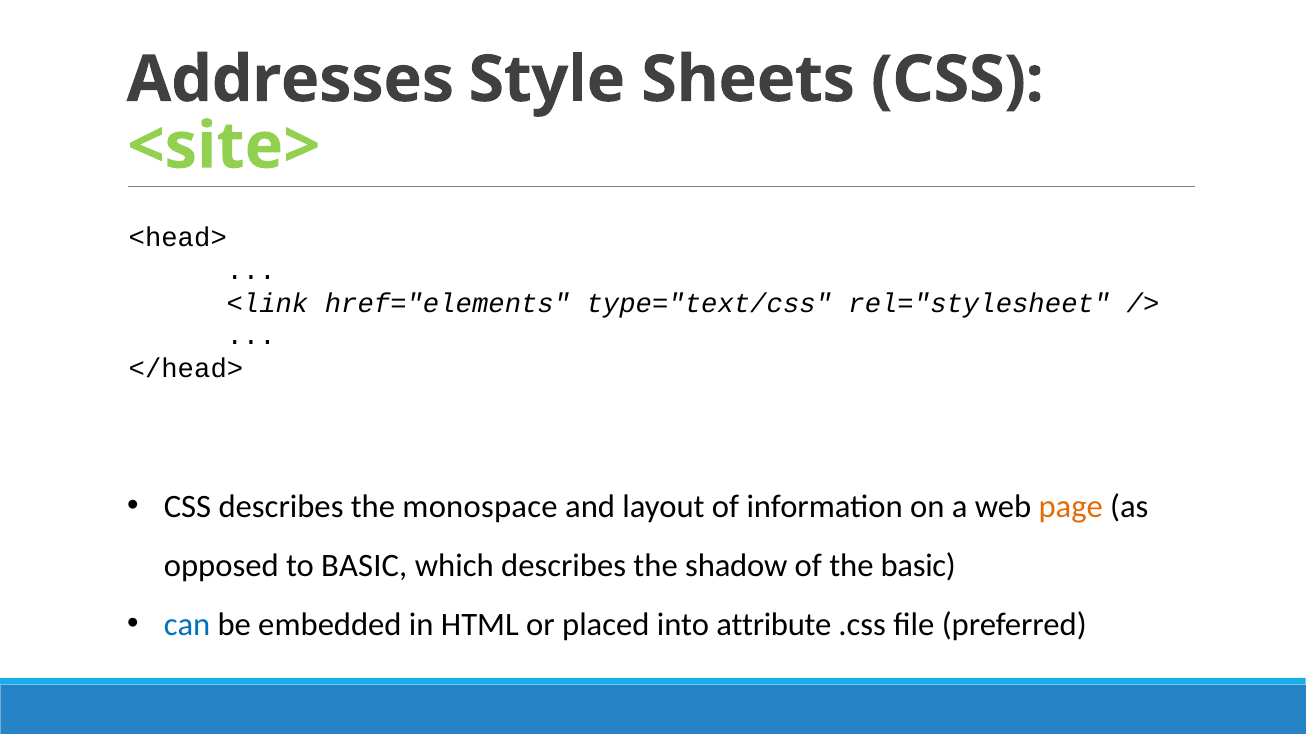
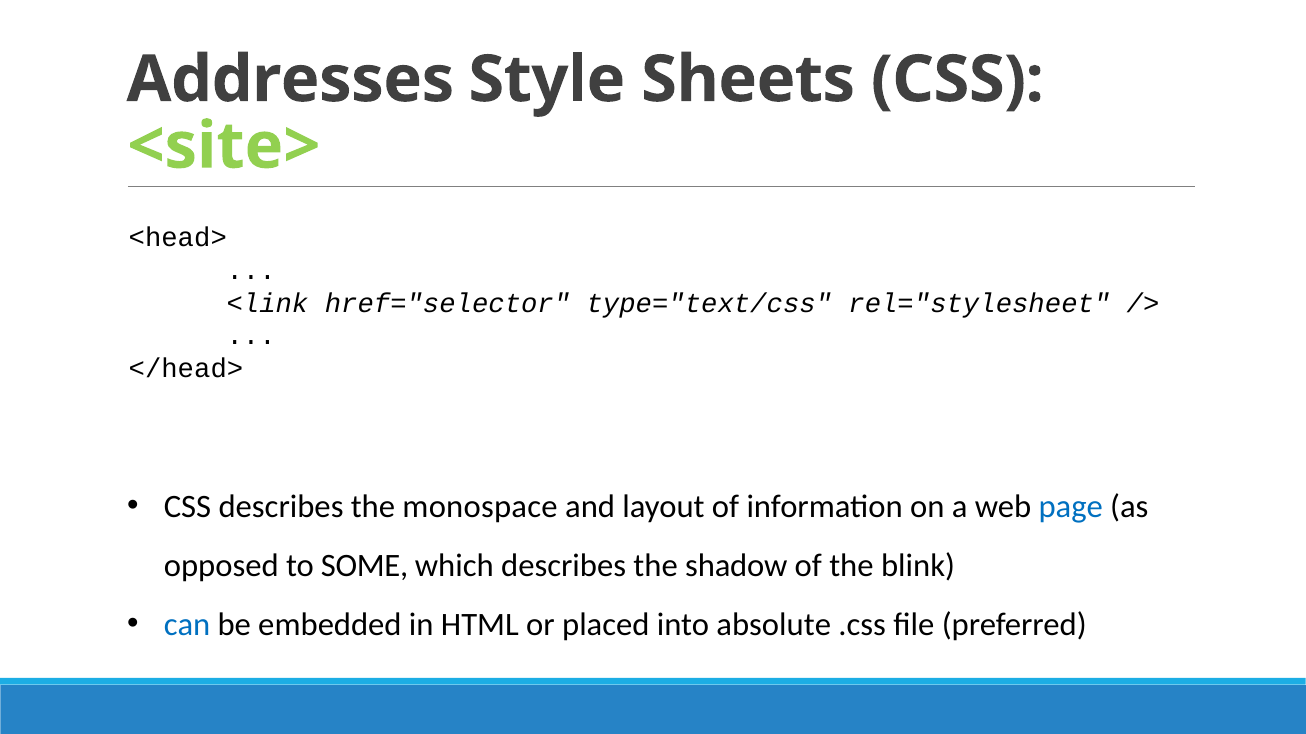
href="elements: href="elements -> href="selector (448, 303)
page colour: orange -> blue (1071, 507)
to BASIC: BASIC -> SOME (365, 566)
the basic: basic -> blink (918, 566)
attribute: attribute -> absolute (774, 625)
